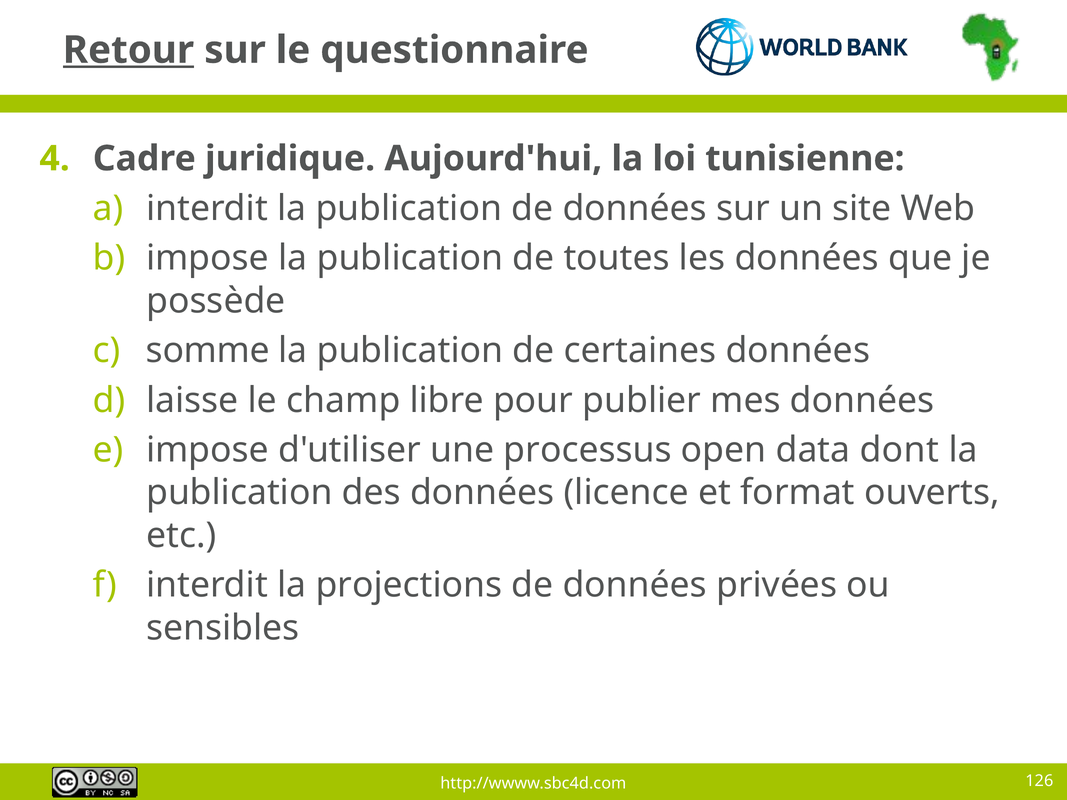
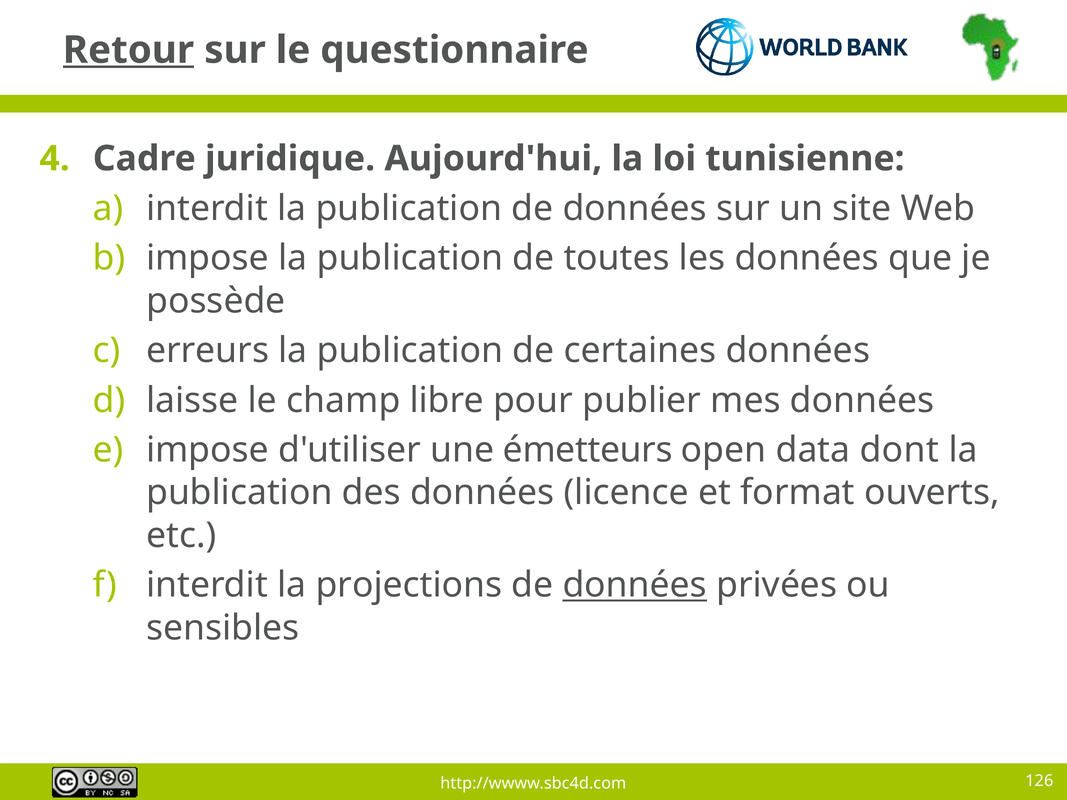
somme: somme -> erreurs (208, 351)
processus: processus -> émetteurs (588, 450)
données underline: none -> present (635, 585)
